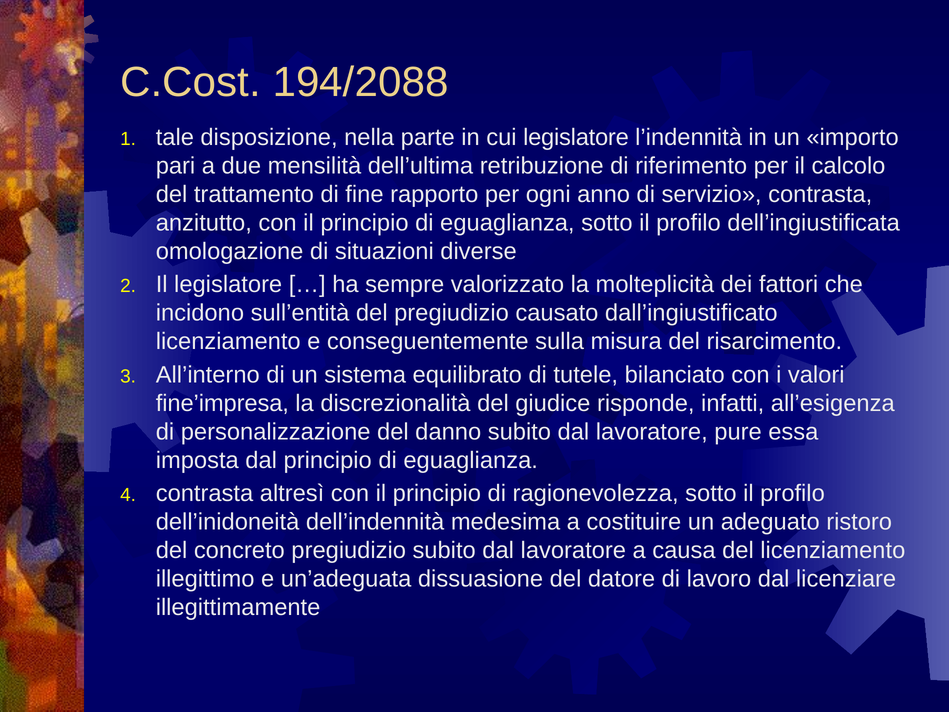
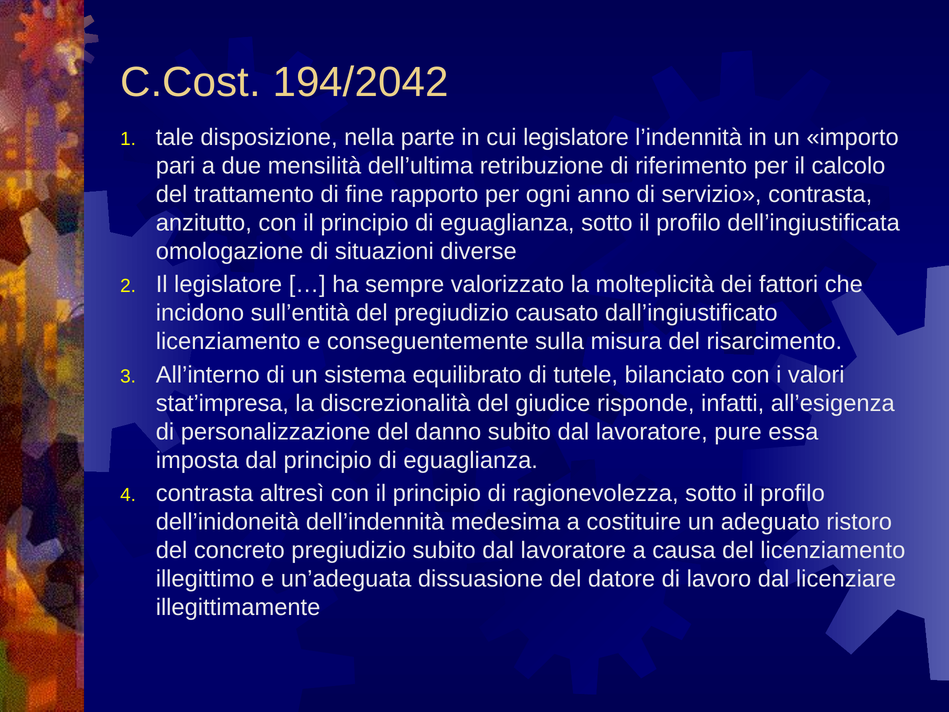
194/2088: 194/2088 -> 194/2042 (361, 82)
fine’impresa: fine’impresa -> stat’impresa (222, 403)
